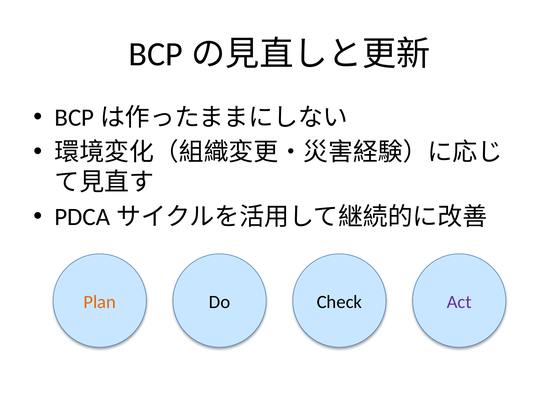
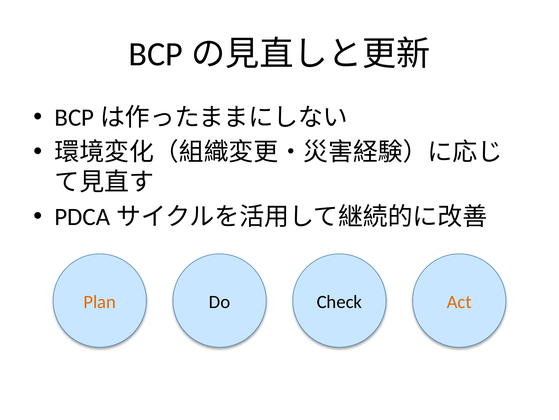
Act colour: purple -> orange (459, 301)
